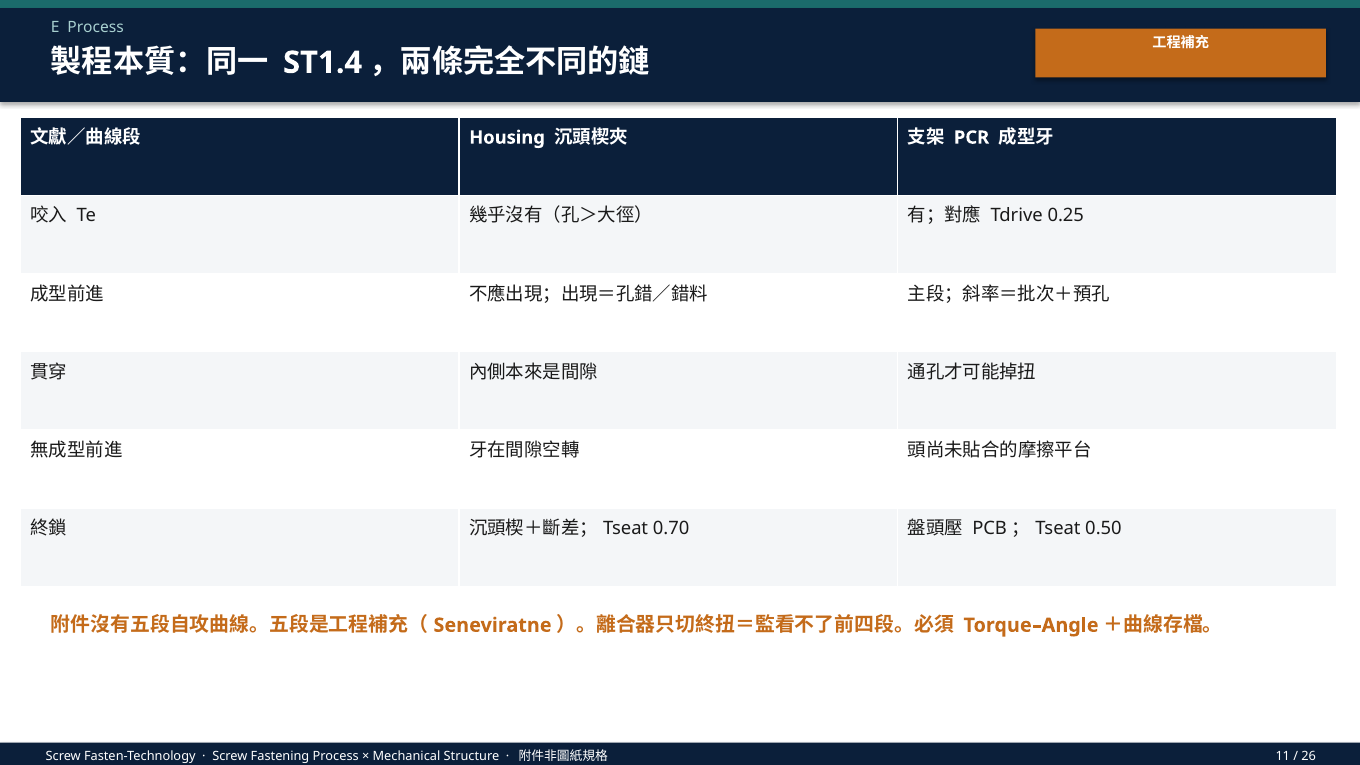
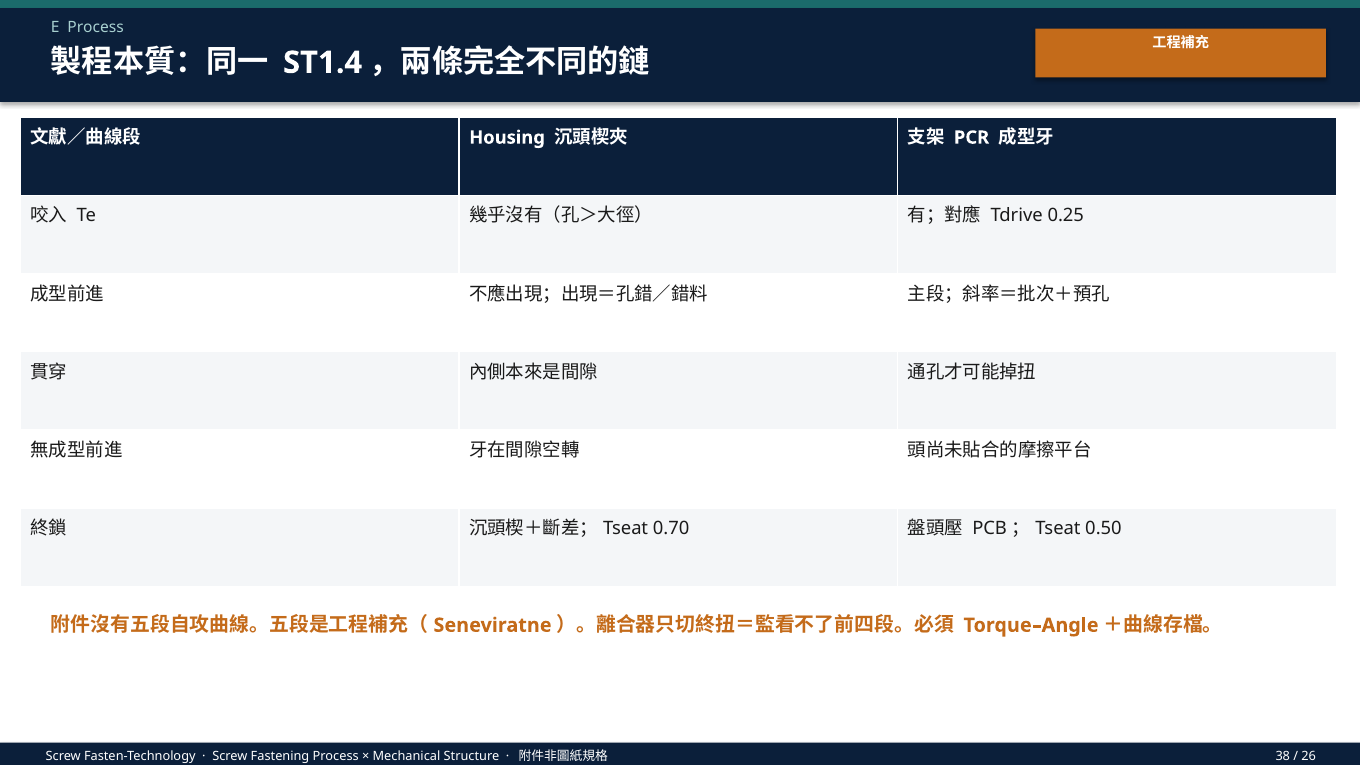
11: 11 -> 38 (1283, 756)
